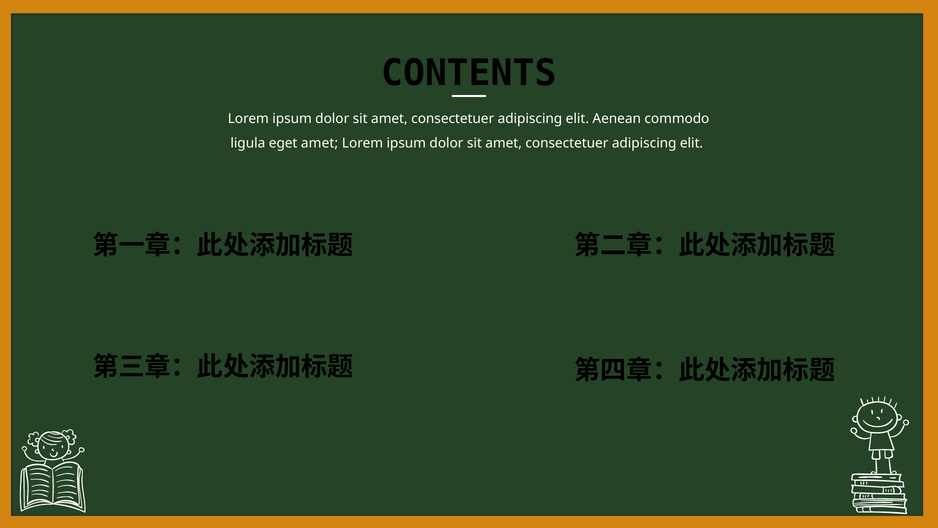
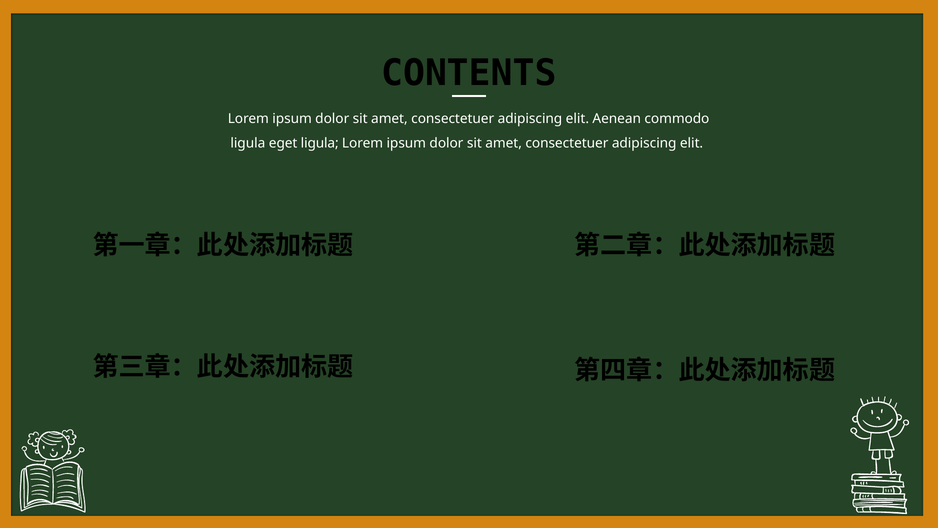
eget amet: amet -> ligula (320, 143)
